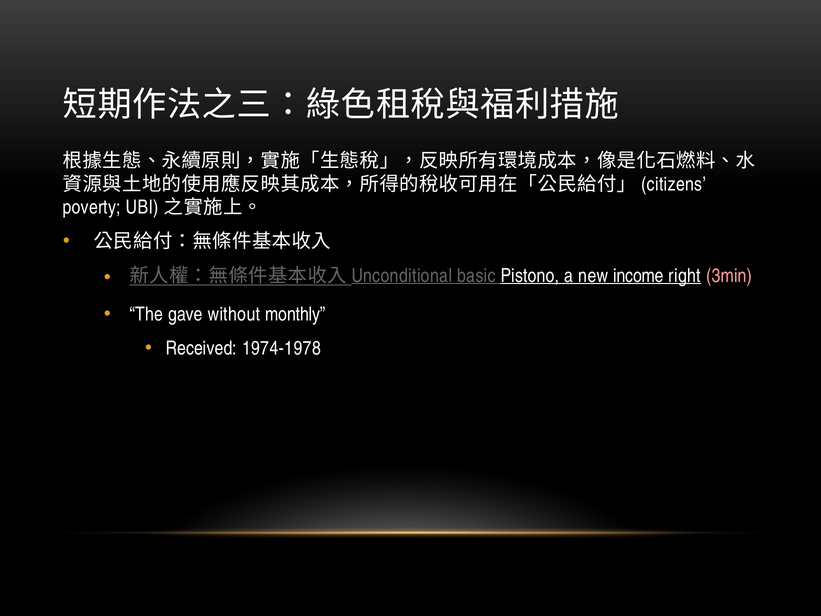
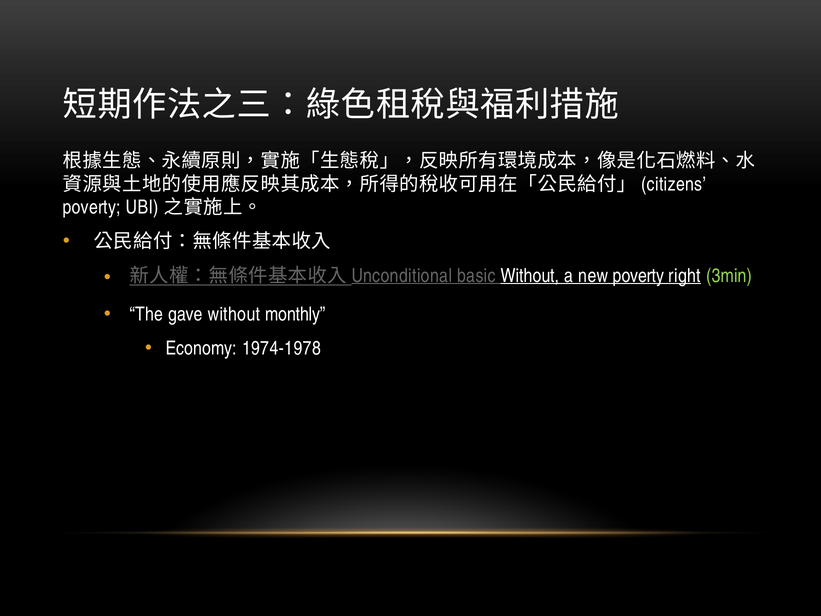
basic Pistono: Pistono -> Without (530, 275)
new income: income -> poverty (638, 275)
3min colour: pink -> light green (729, 275)
Received: Received -> Economy (201, 348)
